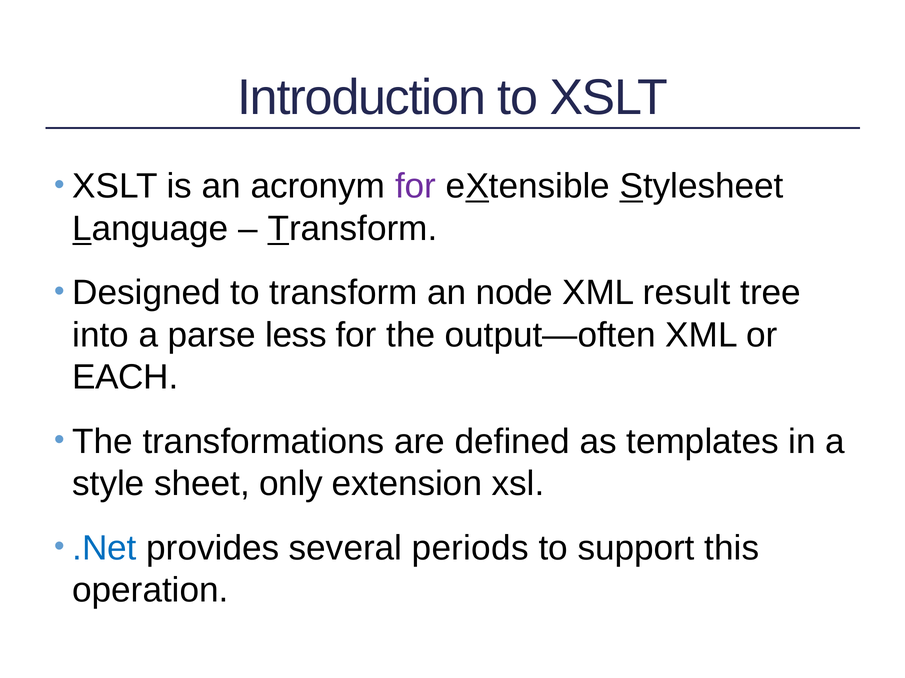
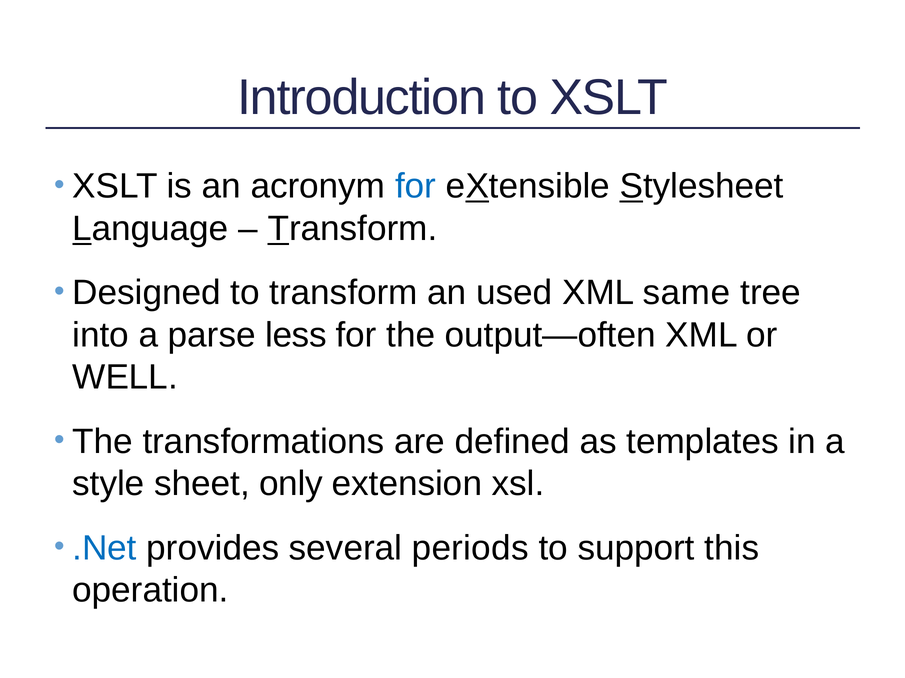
for colour: purple -> blue (416, 186)
node: node -> used (514, 293)
result: result -> same (687, 293)
EACH: EACH -> WELL (125, 378)
